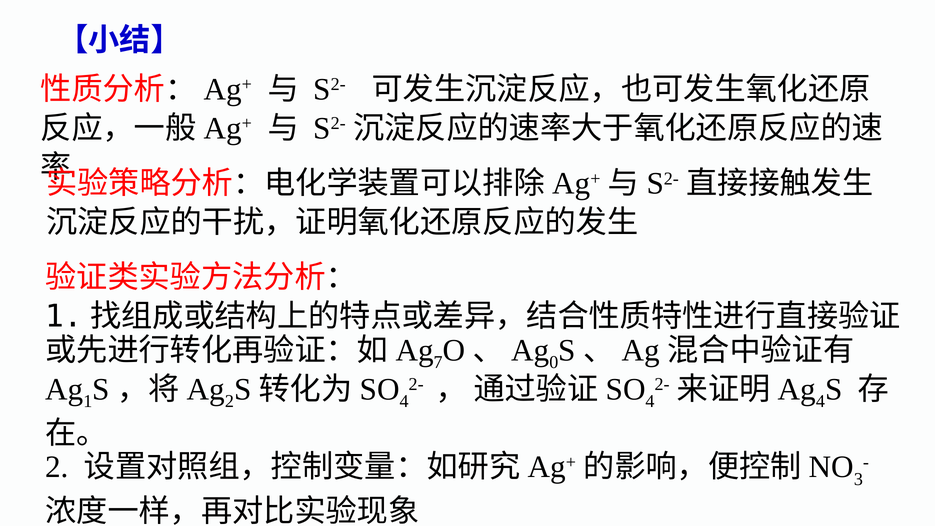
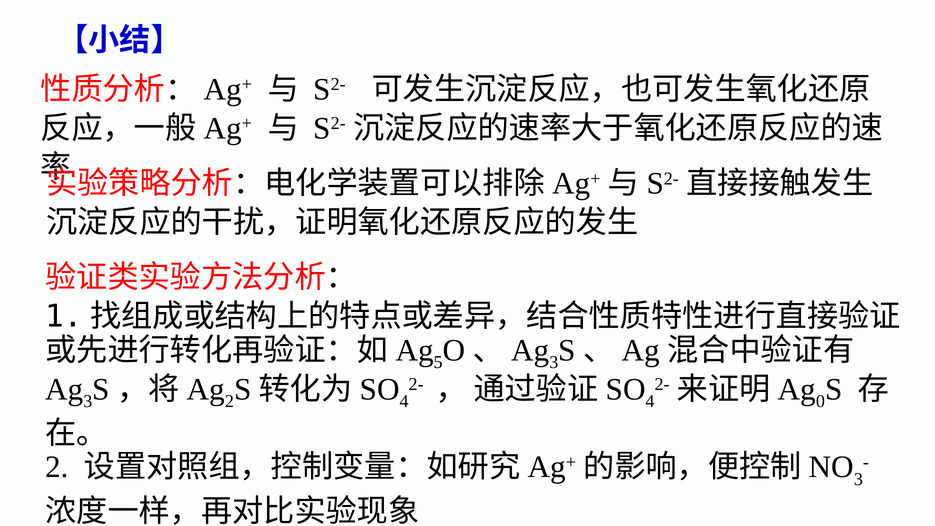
7: 7 -> 5 (438, 362)
0: 0 -> 3 (554, 362)
1: 1 -> 3 (88, 401)
4: 4 -> 0 (820, 401)
